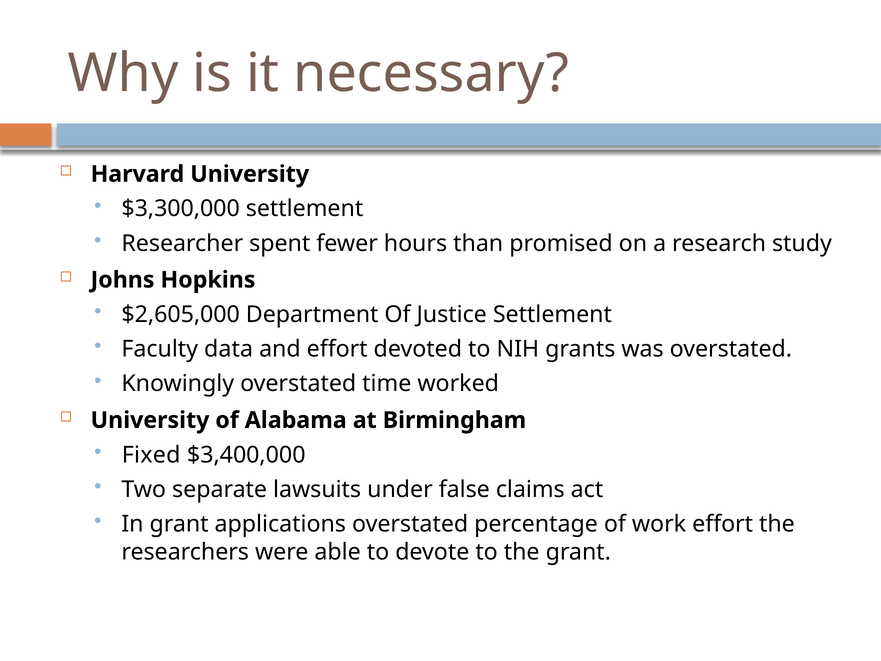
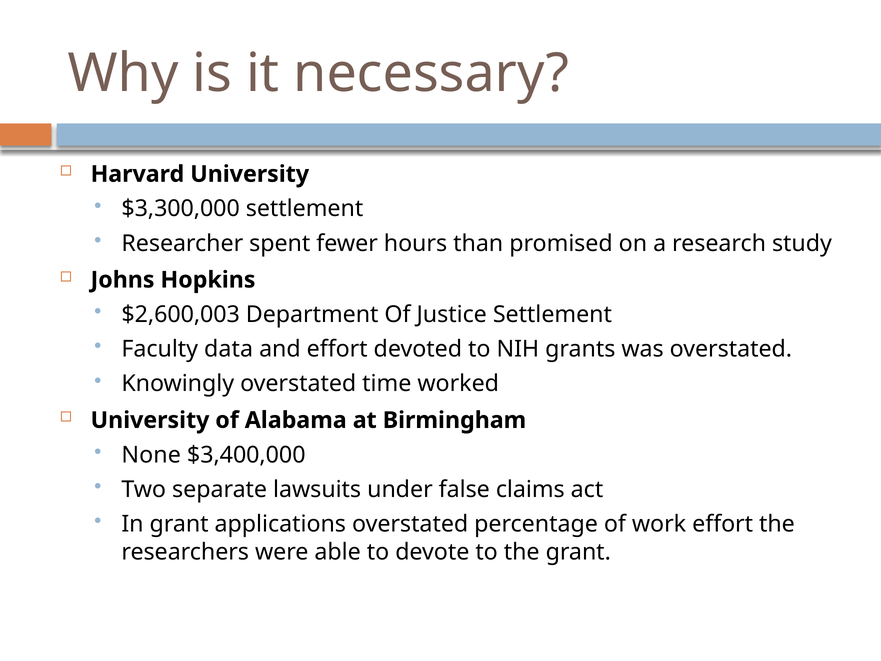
$2,605,000: $2,605,000 -> $2,600,003 (181, 314)
Fixed: Fixed -> None (151, 455)
